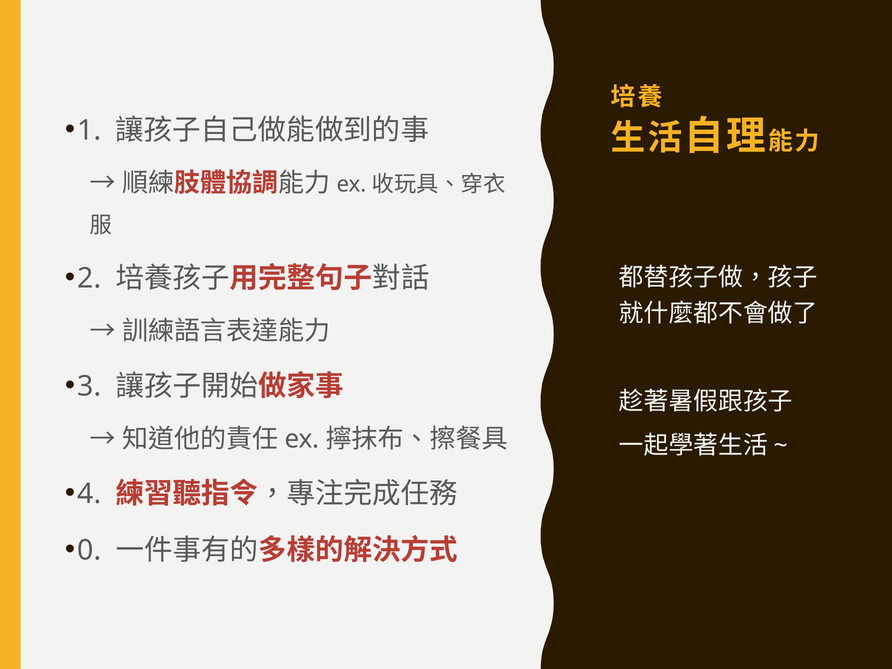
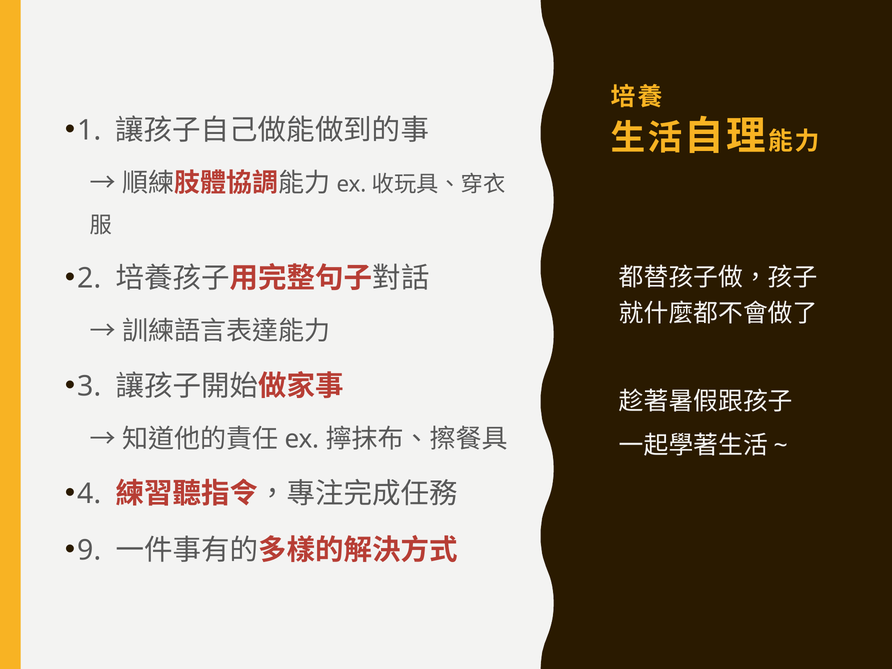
0: 0 -> 9 (89, 550)
